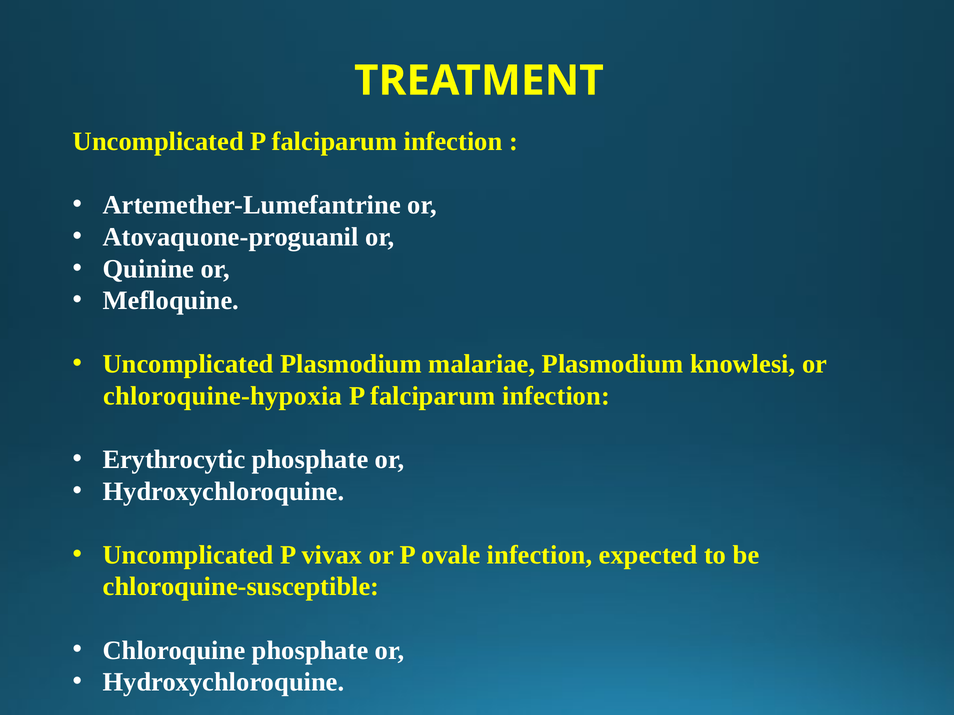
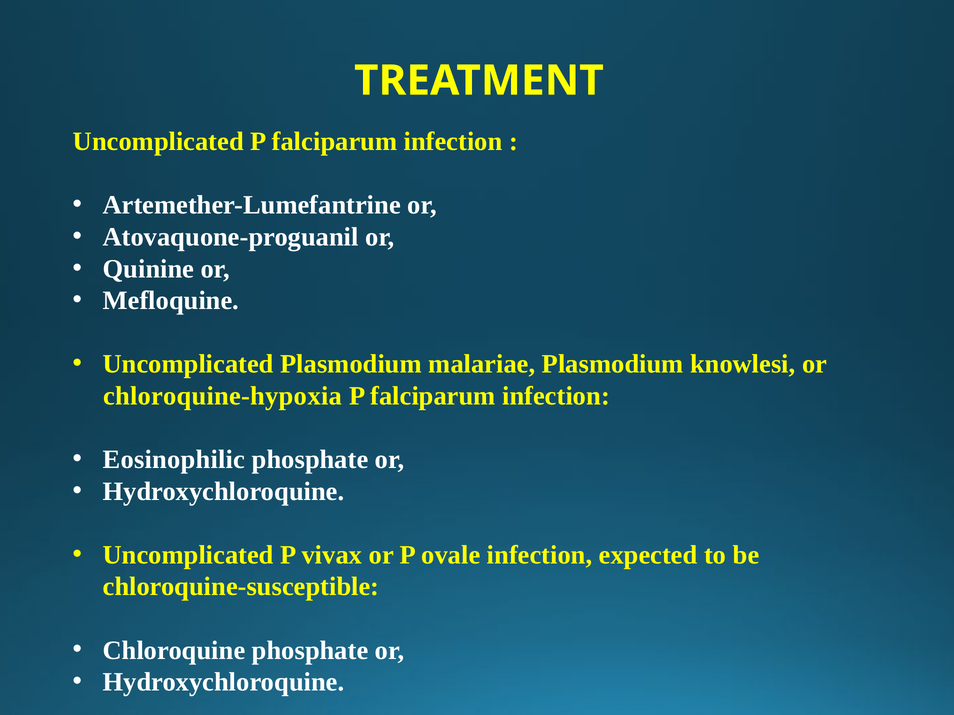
Erythrocytic: Erythrocytic -> Eosinophilic (174, 460)
